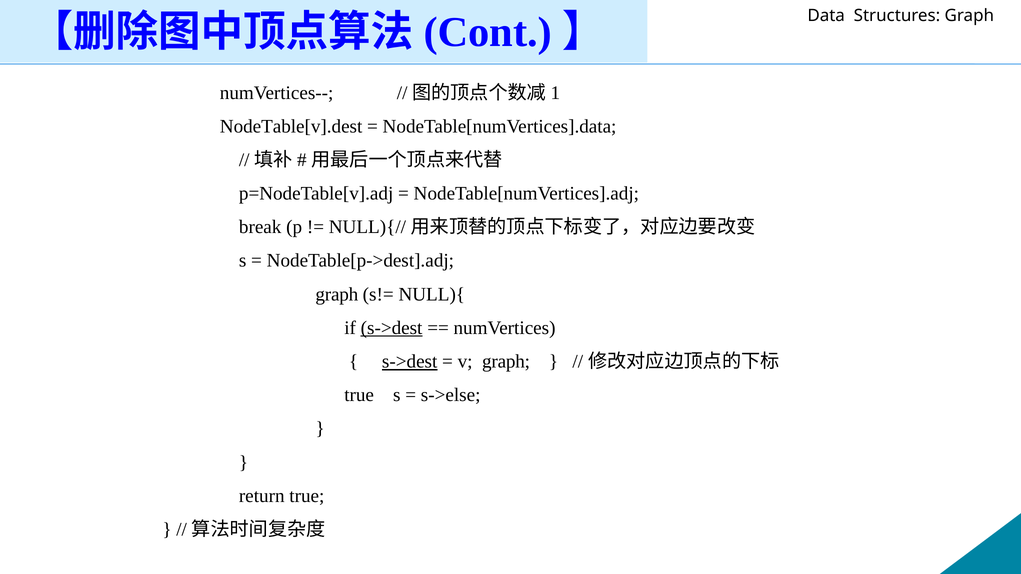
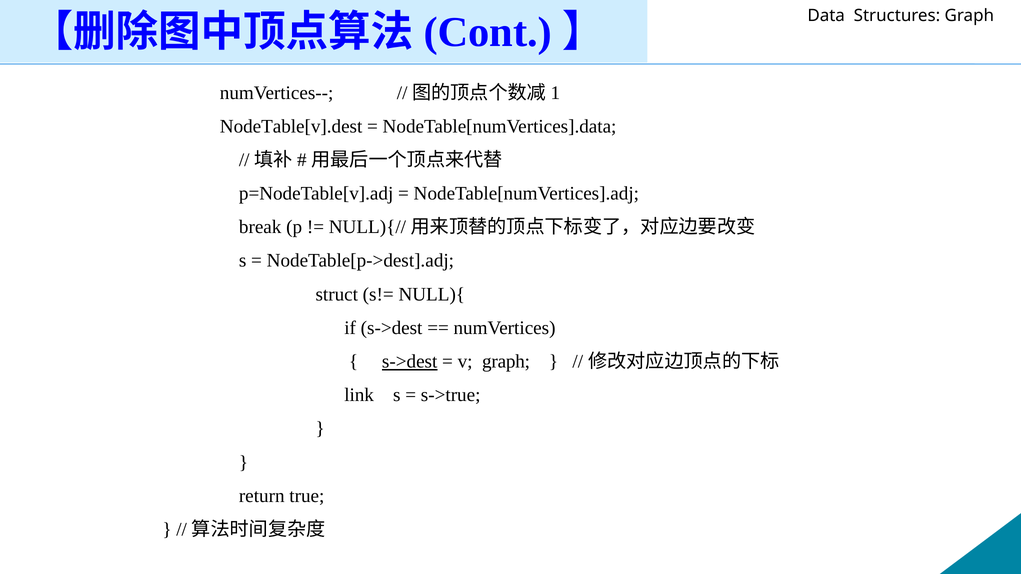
graph: graph -> struct (337, 294)
s->dest underline: present -> none (392, 328)
true: true -> link (359, 395)
s->else: s->else -> s->true (451, 395)
